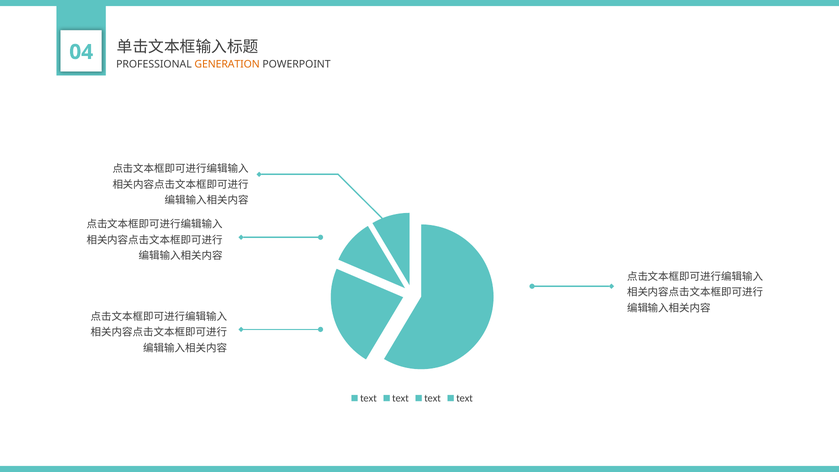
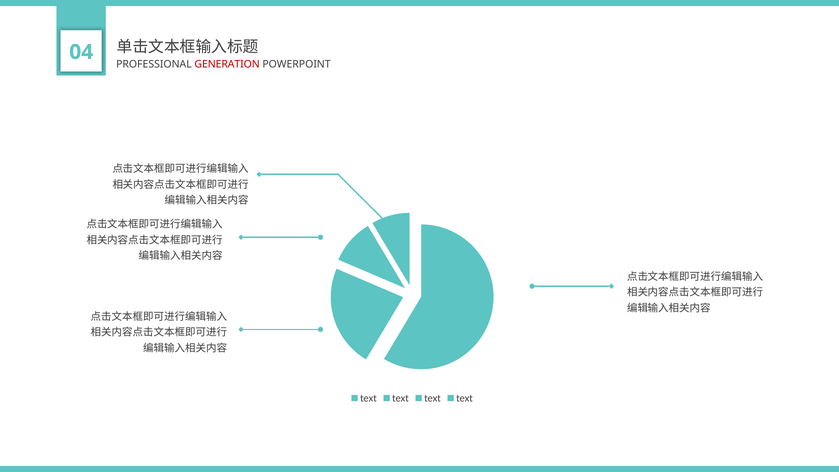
GENERATION colour: orange -> red (227, 64)
